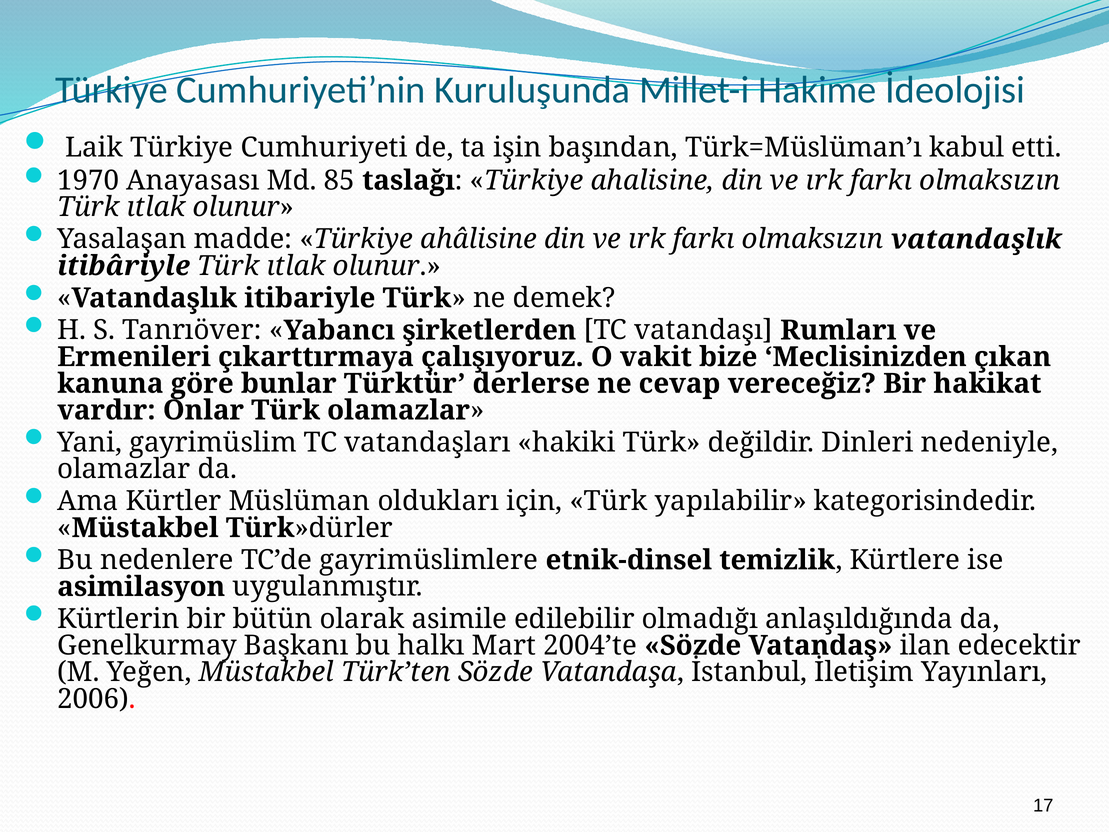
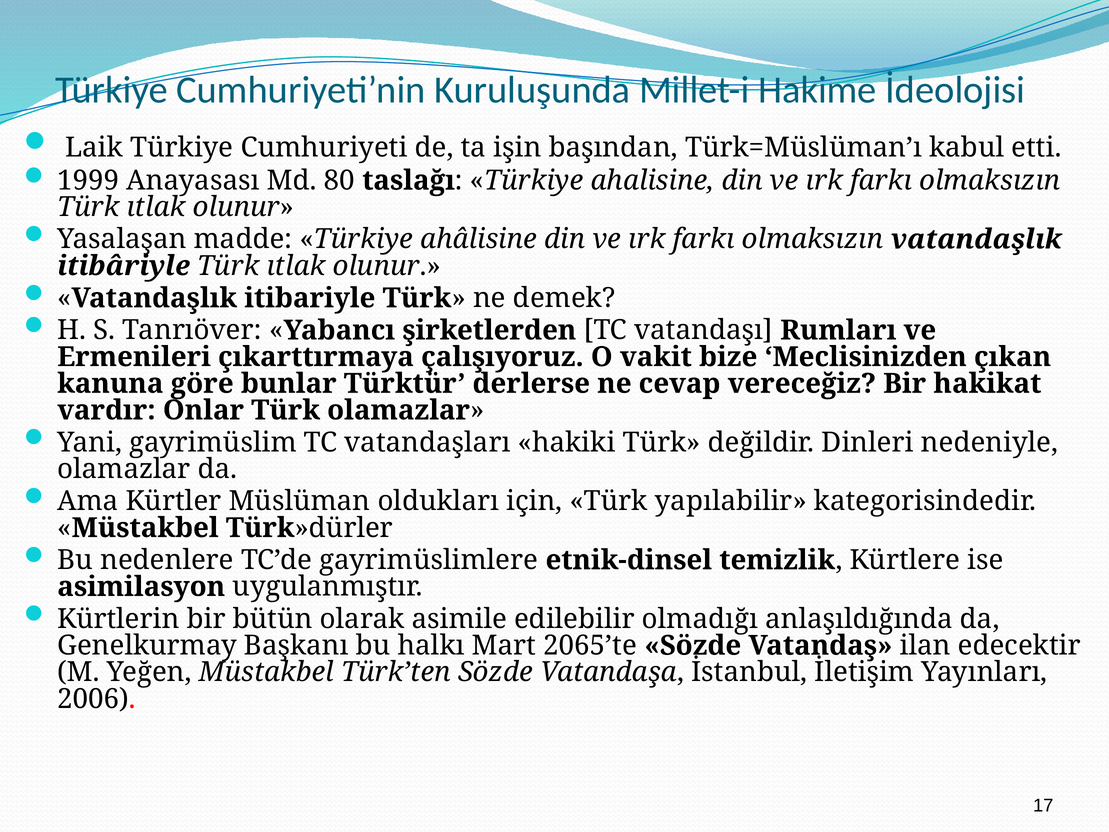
1970: 1970 -> 1999 (88, 180)
85: 85 -> 80 (339, 180)
2004’te: 2004’te -> 2065’te (590, 645)
